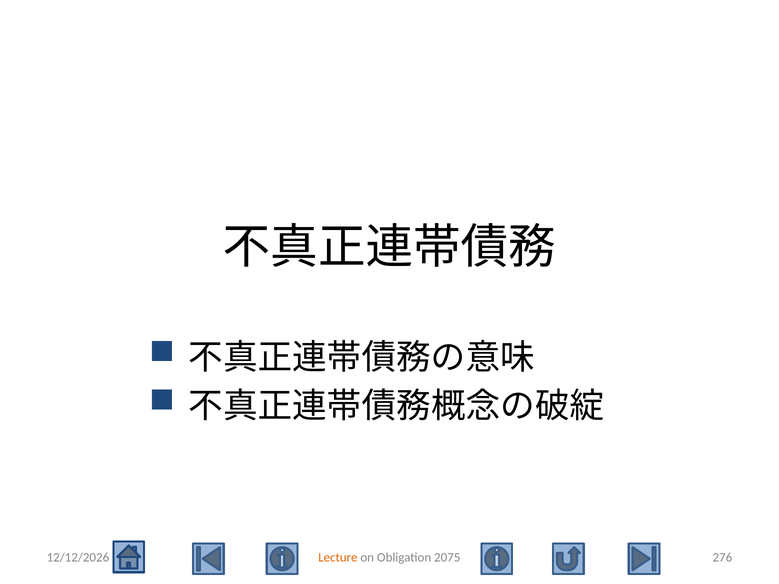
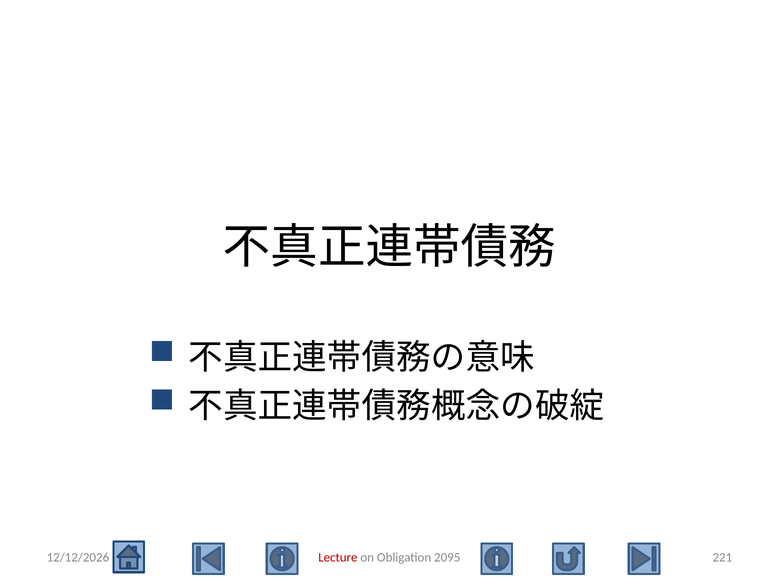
Lecture colour: orange -> red (338, 558)
2075: 2075 -> 2095 (447, 558)
276: 276 -> 221 (722, 558)
